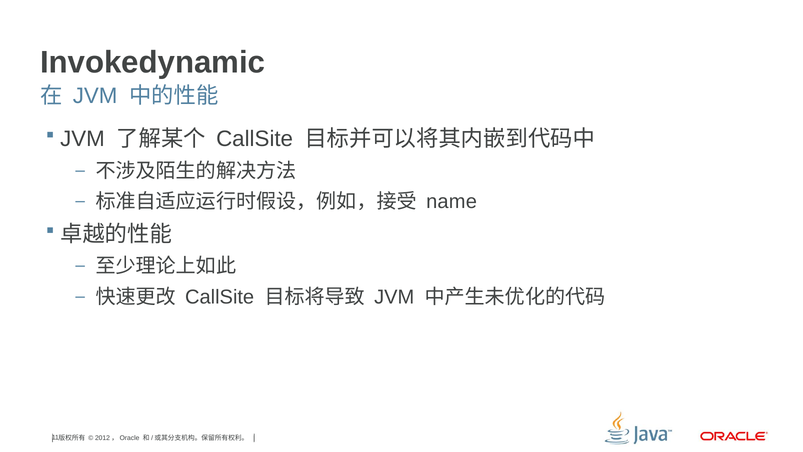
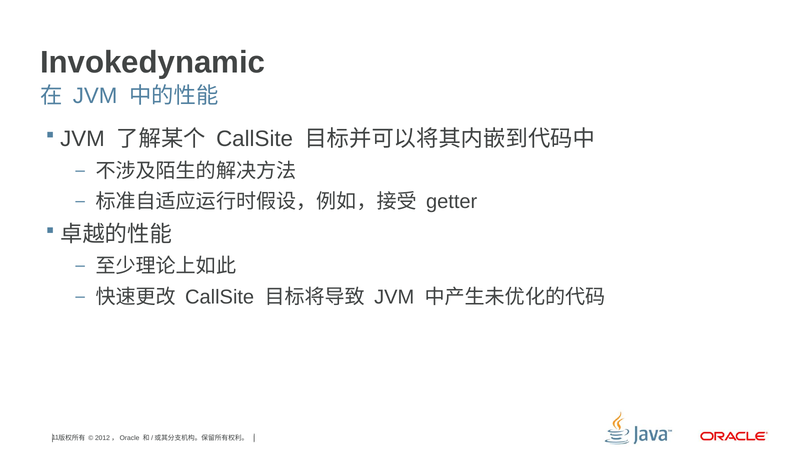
name: name -> getter (452, 202)
